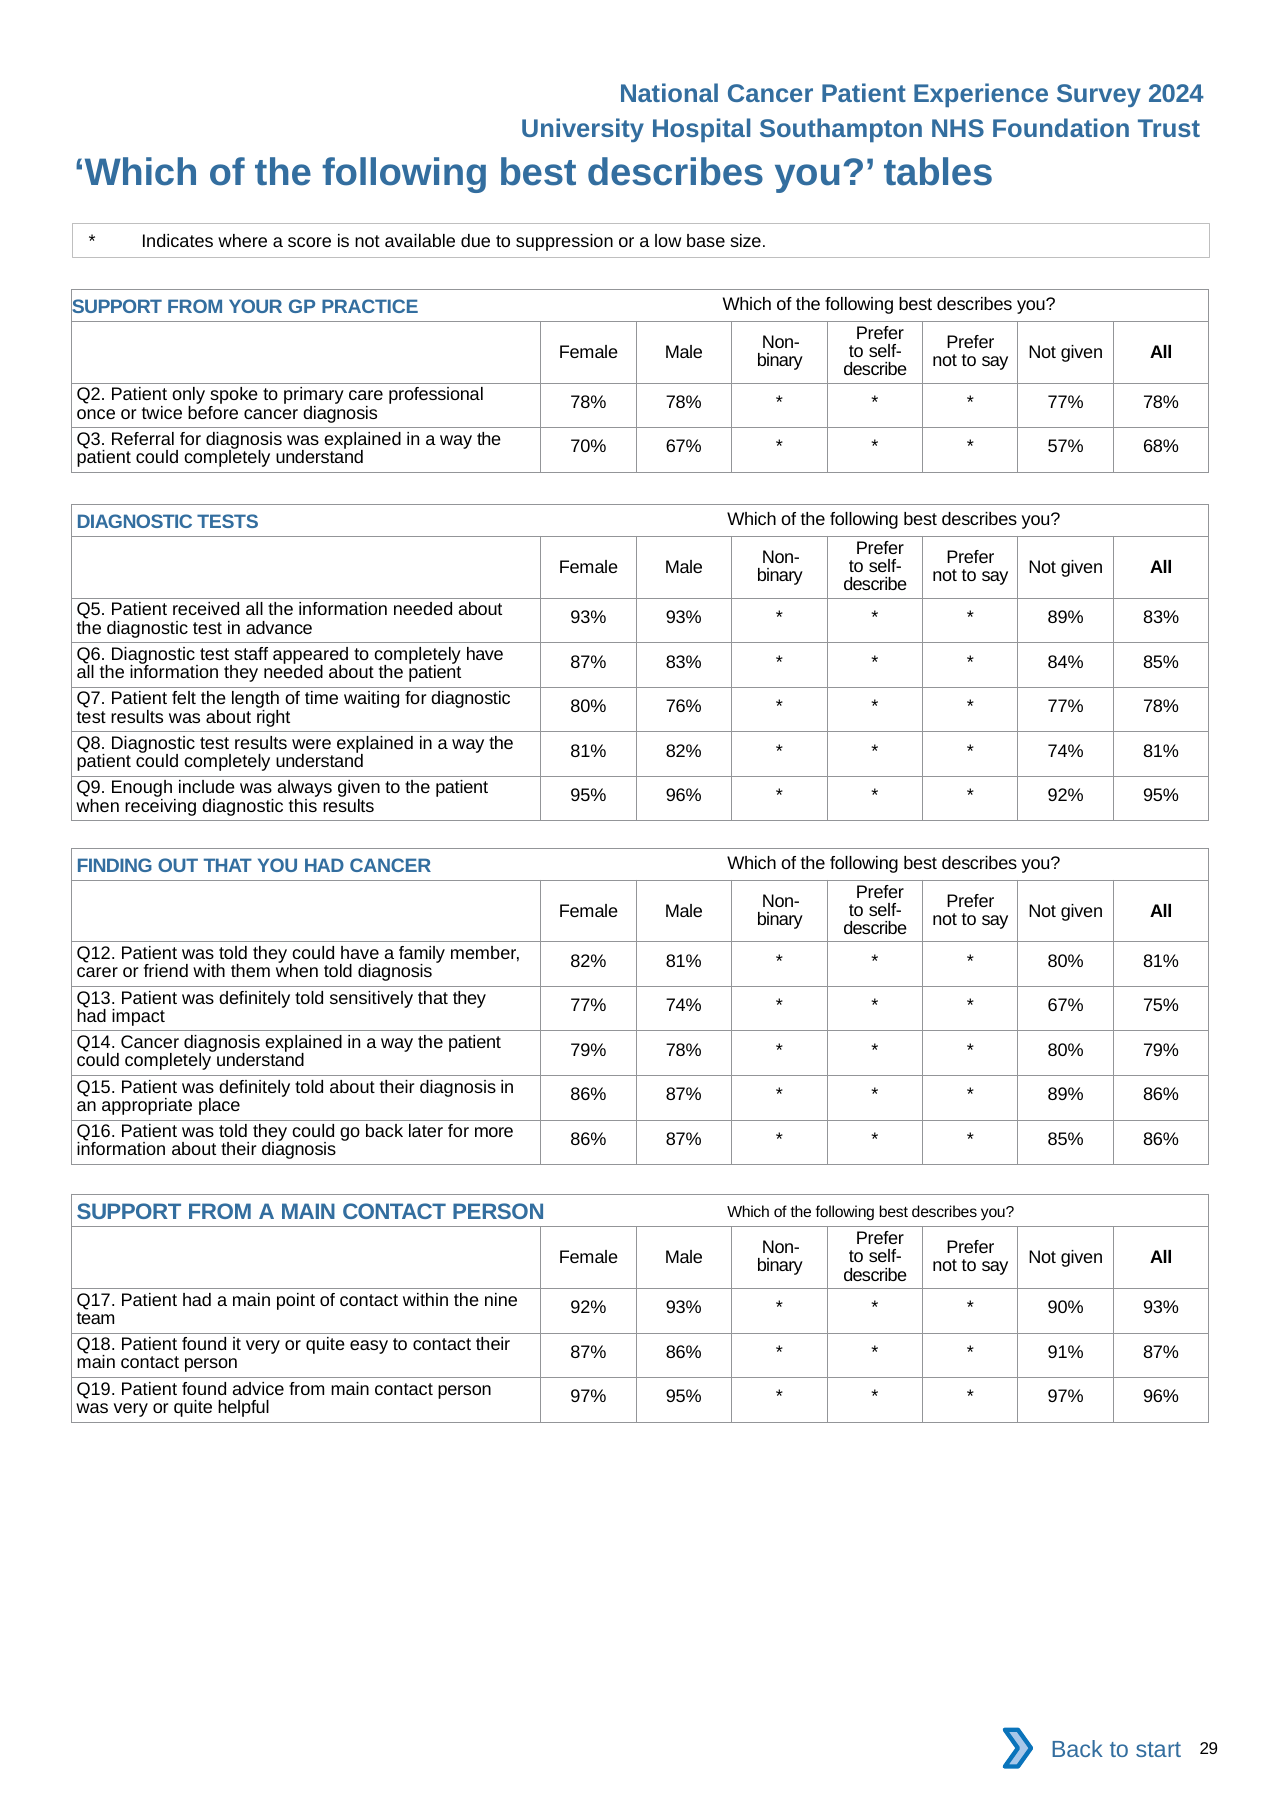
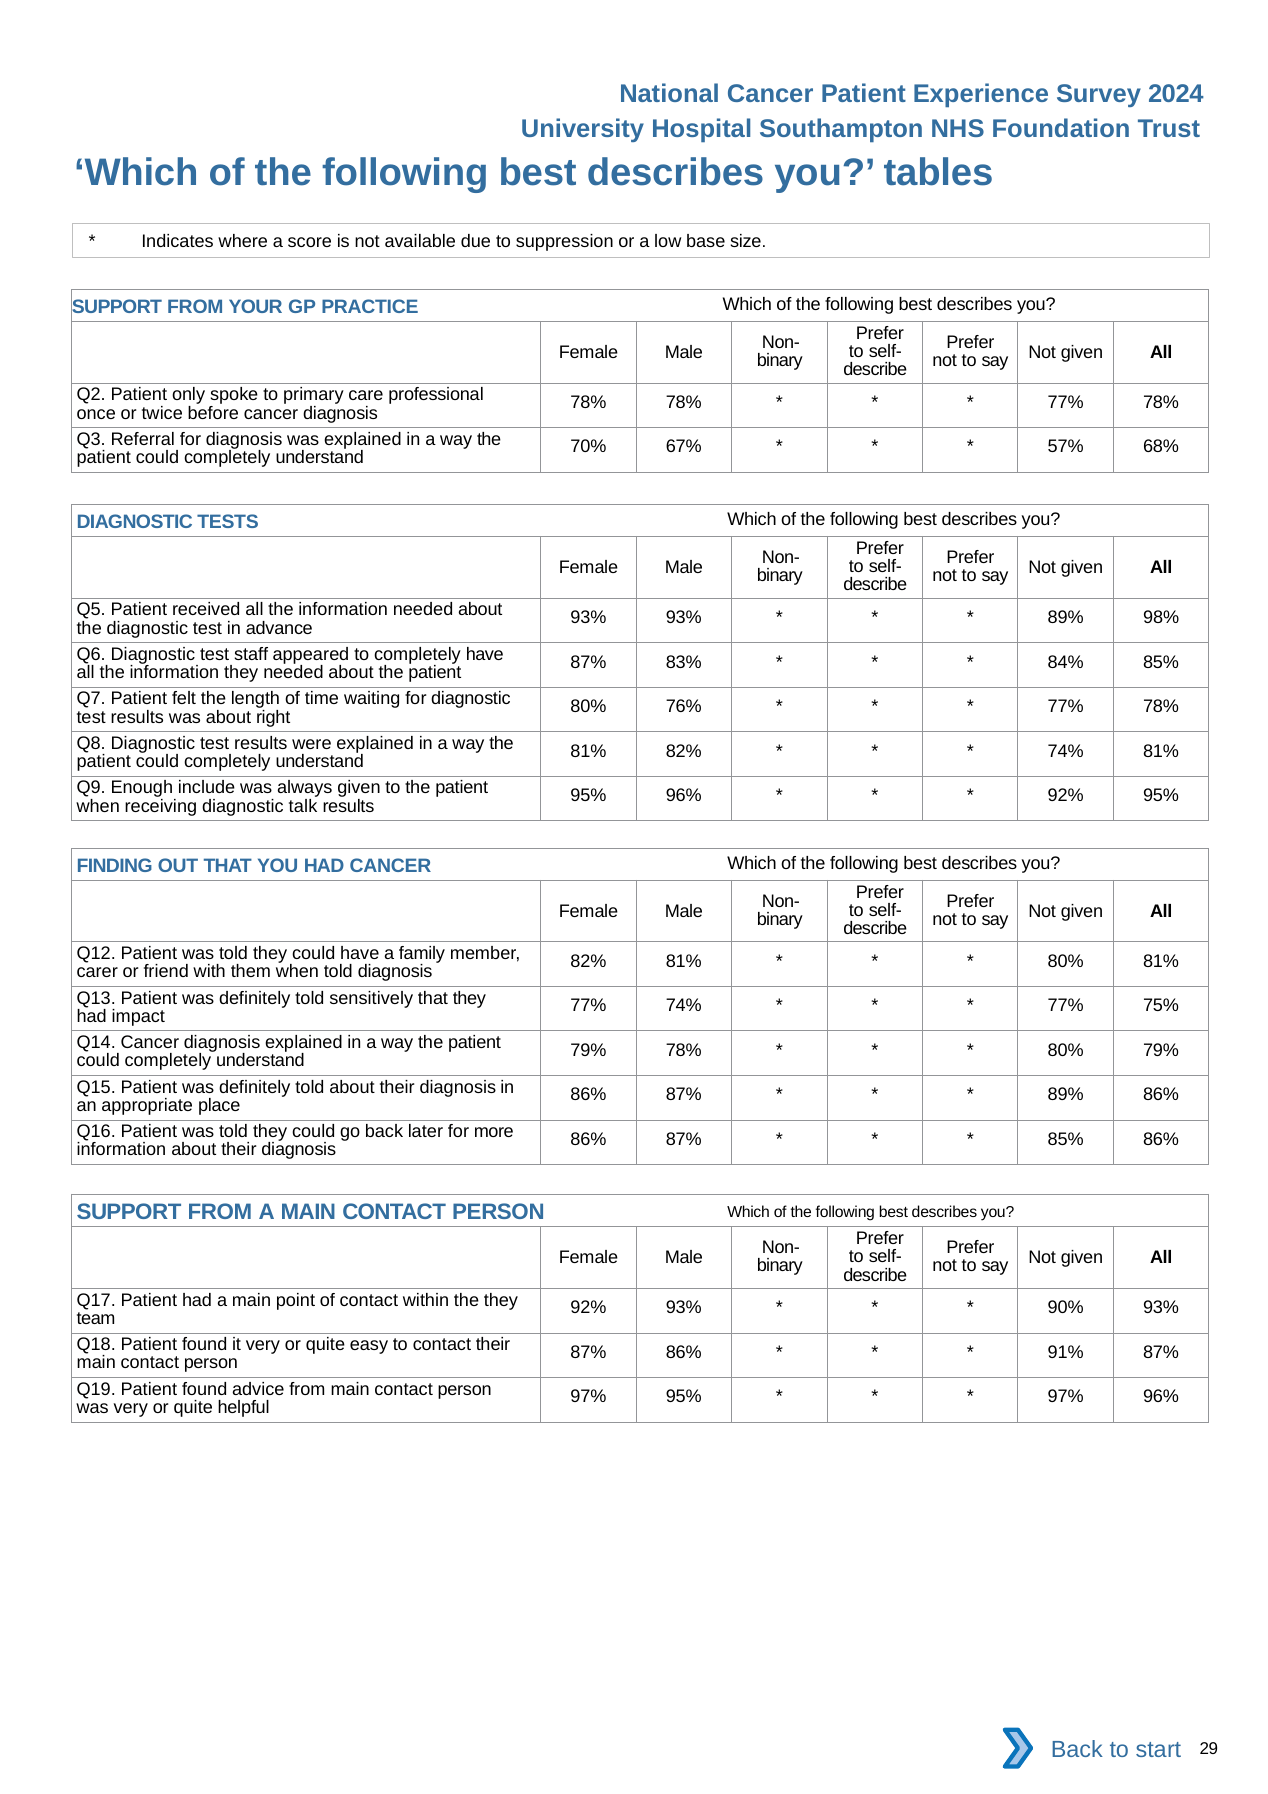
89% 83%: 83% -> 98% (1161, 618)
this: this -> talk (303, 806)
67%: 67% -> 77% (1066, 1006)
the nine: nine -> they (501, 1301)
